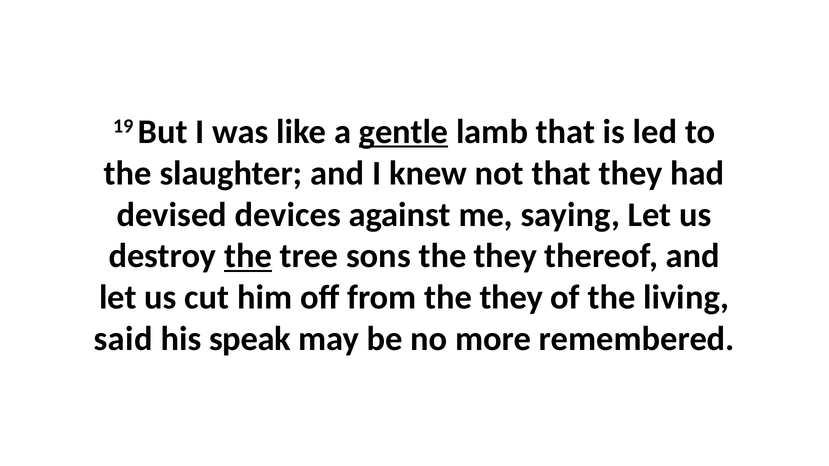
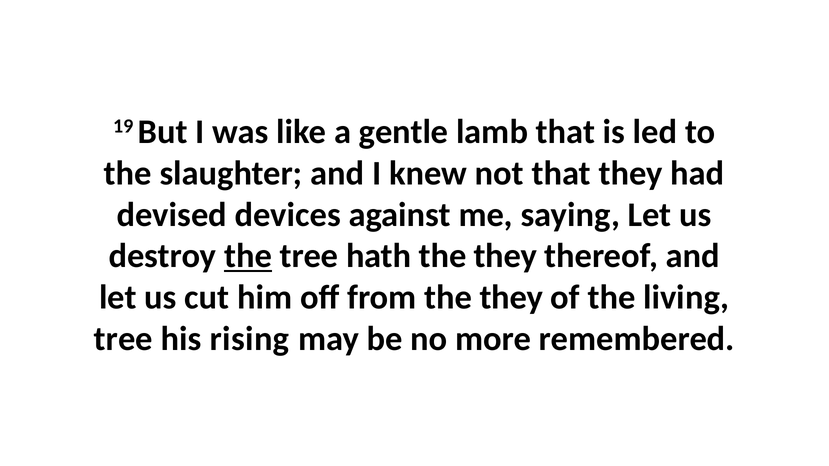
gentle underline: present -> none (404, 132)
sons: sons -> hath (379, 256)
said: said -> tree (123, 339)
speak: speak -> rising (250, 339)
